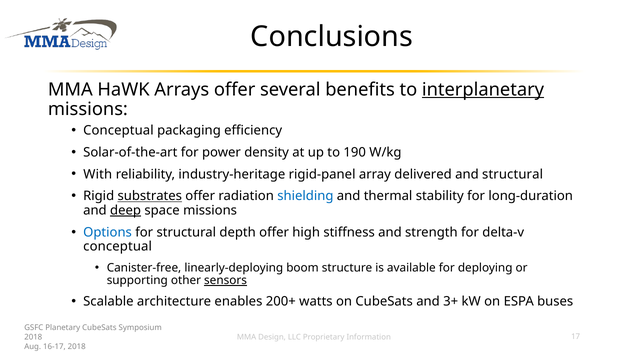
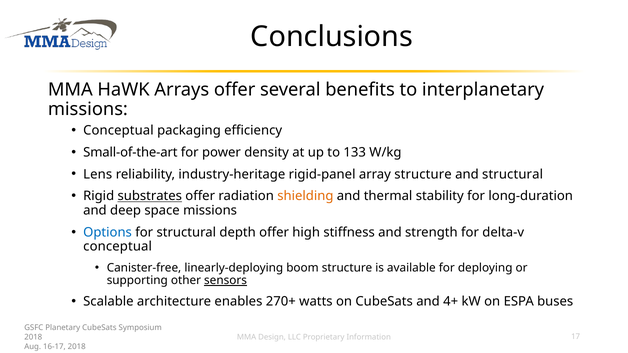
interplanetary underline: present -> none (483, 90)
Solar-of-the-art: Solar-of-the-art -> Small-of-the-art (130, 152)
190: 190 -> 133 (355, 152)
With: With -> Lens (98, 174)
array delivered: delivered -> structure (423, 174)
shielding colour: blue -> orange (305, 196)
deep underline: present -> none (126, 210)
200+: 200+ -> 270+ (281, 302)
3+: 3+ -> 4+ (451, 302)
